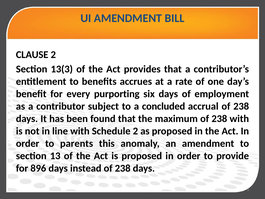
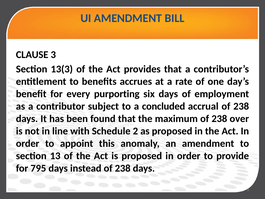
CLAUSE 2: 2 -> 3 (53, 55)
238 with: with -> over (239, 119)
parents: parents -> appoint (77, 143)
896: 896 -> 795 (38, 168)
